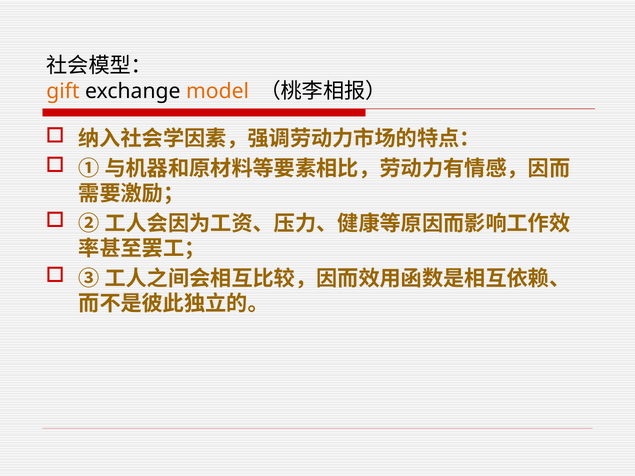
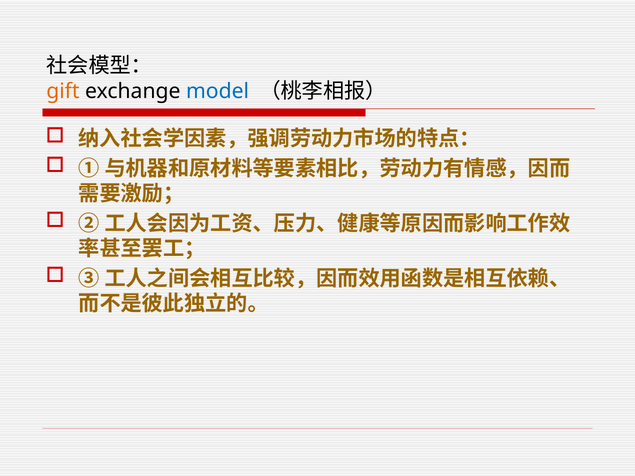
model colour: orange -> blue (218, 91)
